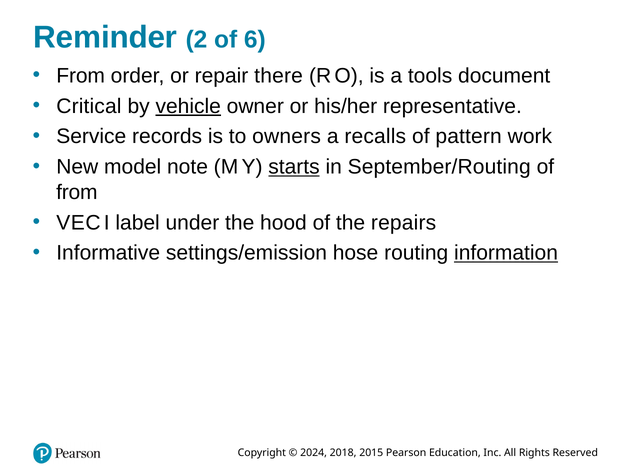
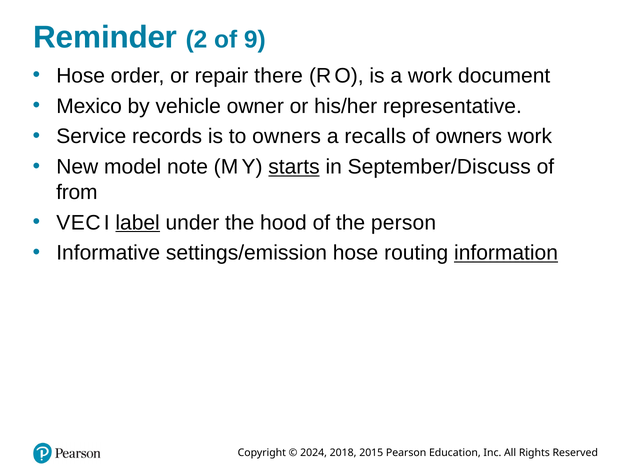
6: 6 -> 9 (255, 40)
From: From -> Hose (81, 76)
a tools: tools -> work (430, 76)
Critical: Critical -> Mexico (89, 106)
vehicle underline: present -> none (188, 106)
of pattern: pattern -> owners (469, 137)
September/Routing: September/Routing -> September/Discuss (439, 167)
label underline: none -> present (138, 223)
repairs: repairs -> person (404, 223)
